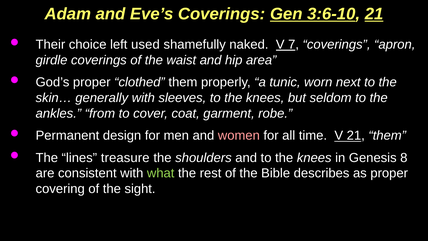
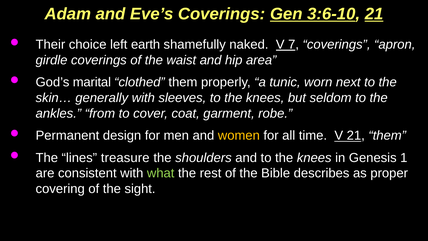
used: used -> earth (146, 44)
God’s proper: proper -> marital (92, 82)
women colour: pink -> yellow (239, 135)
8: 8 -> 1 (404, 158)
